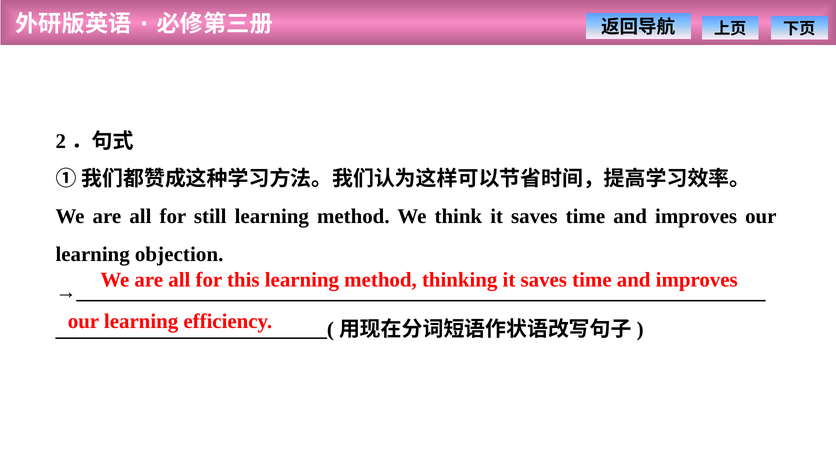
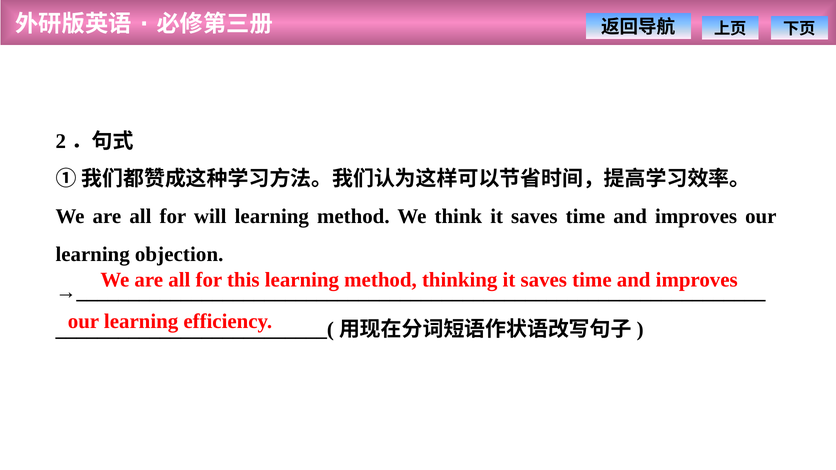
still: still -> will (210, 217)
